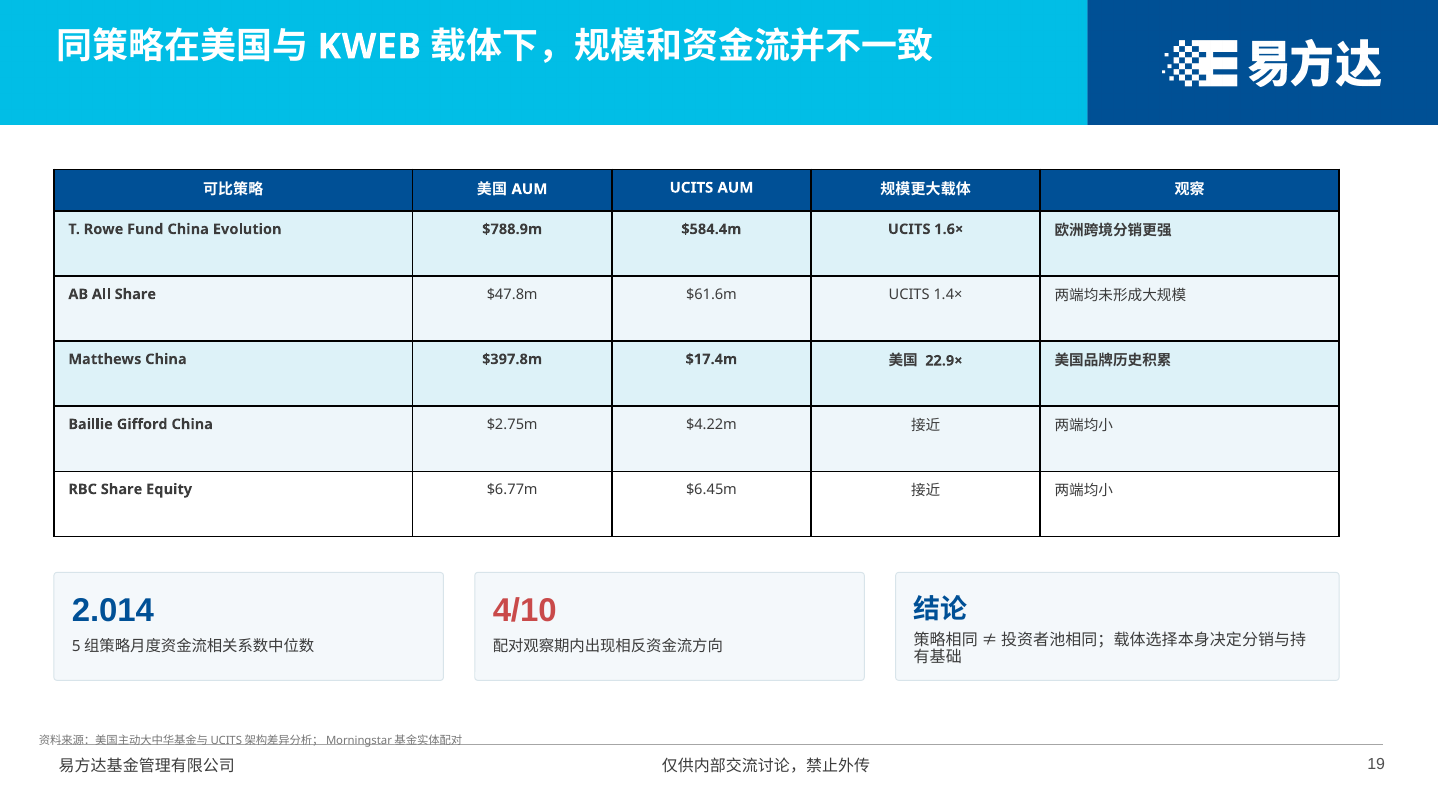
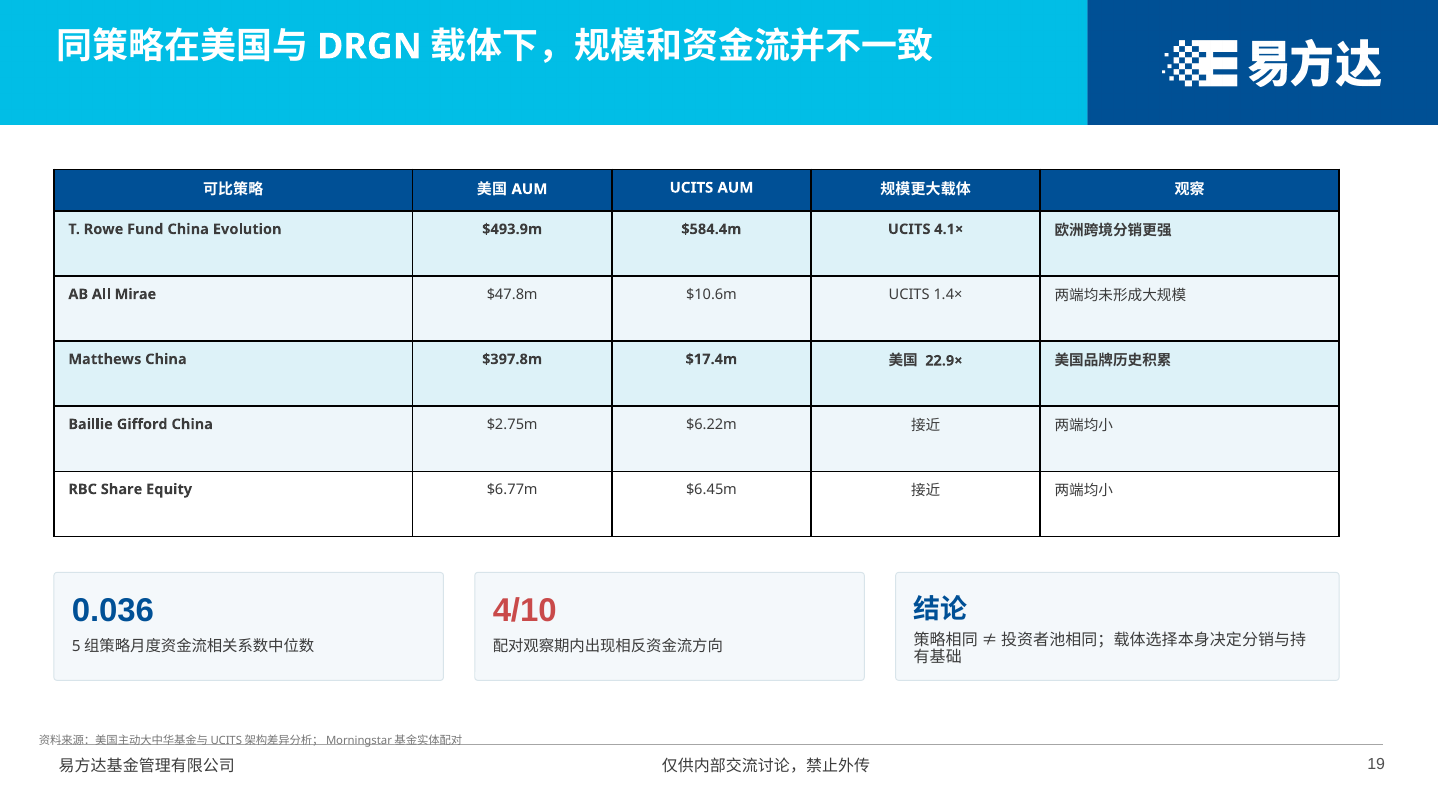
KWEB: KWEB -> DRGN (370, 47)
$788.9m: $788.9m -> $493.9m (512, 229)
1.6×: 1.6× -> 4.1× (949, 229)
All Share: Share -> Mirae (135, 294)
$61.6m: $61.6m -> $10.6m (711, 294)
$4.22m: $4.22m -> $6.22m (711, 424)
2.014: 2.014 -> 0.036 (113, 611)
